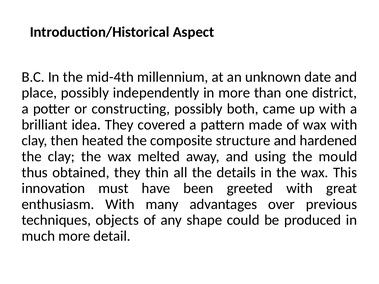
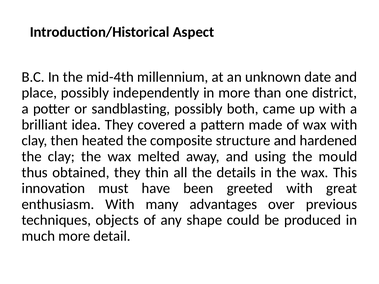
constructing: constructing -> sandblasting (131, 109)
